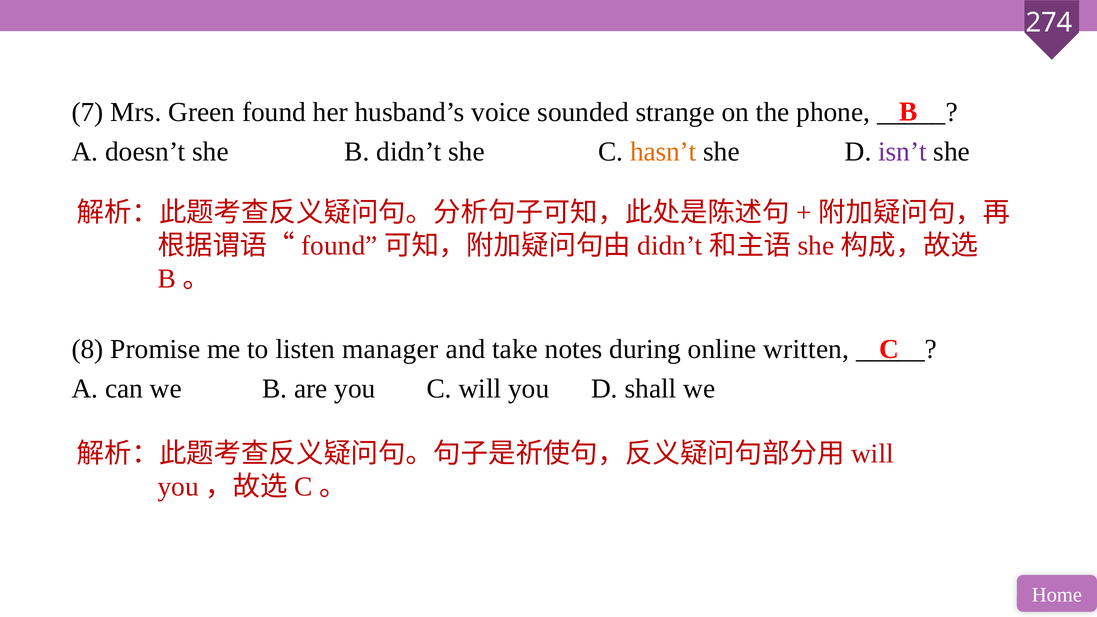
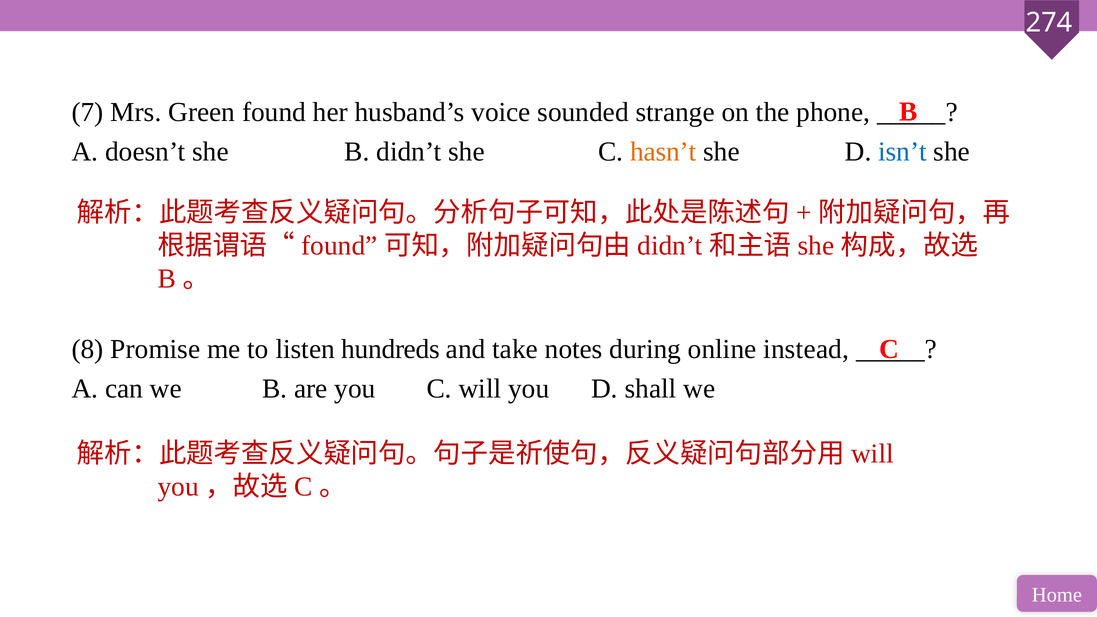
isn’t colour: purple -> blue (903, 152)
manager: manager -> hundreds (391, 349)
written: written -> instead (806, 349)
